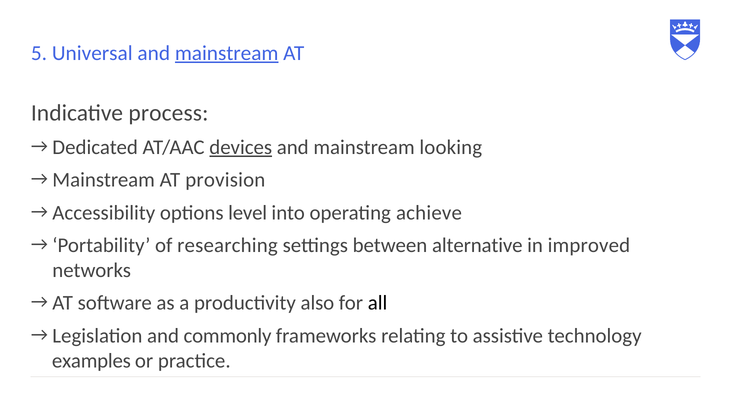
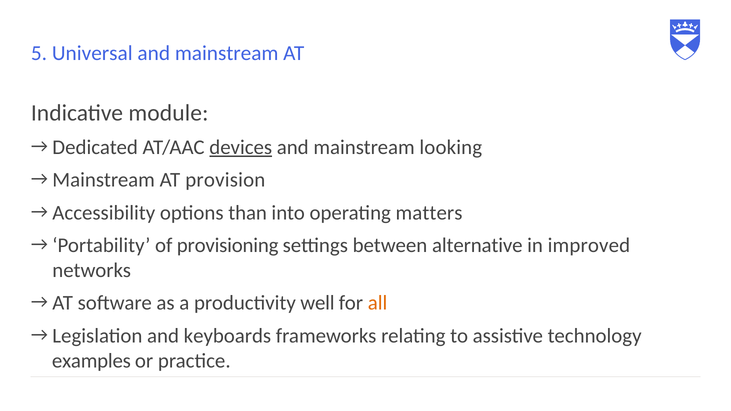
mainstream underline: present -> none (227, 53)
process: process -> module (168, 113)
level: level -> than (248, 213)
achieve: achieve -> matters (429, 213)
researching: researching -> provisioning (228, 245)
also: also -> well (317, 303)
all colour: black -> orange (378, 303)
commonly: commonly -> keyboards (227, 336)
